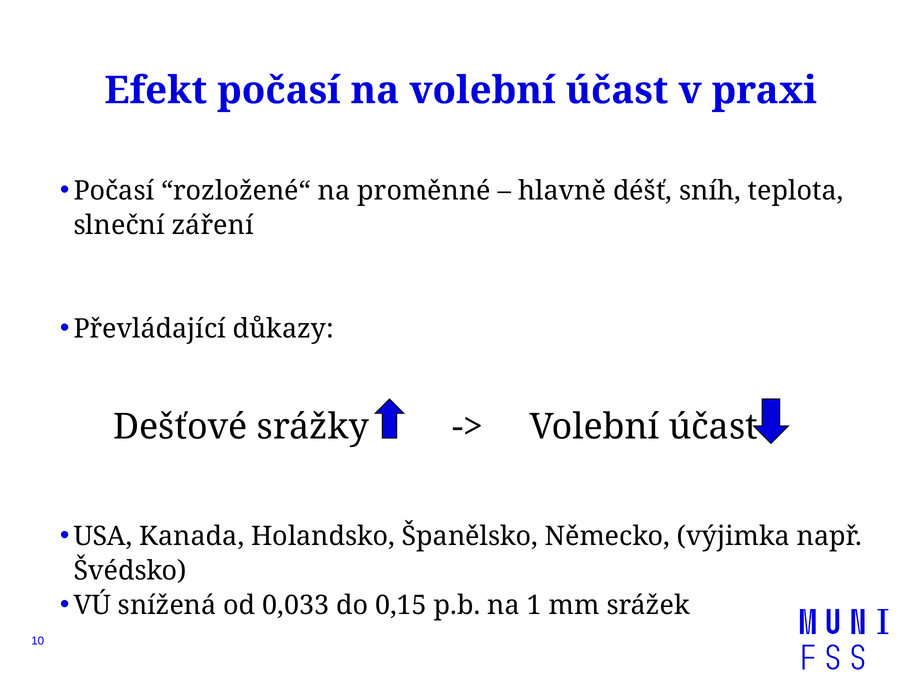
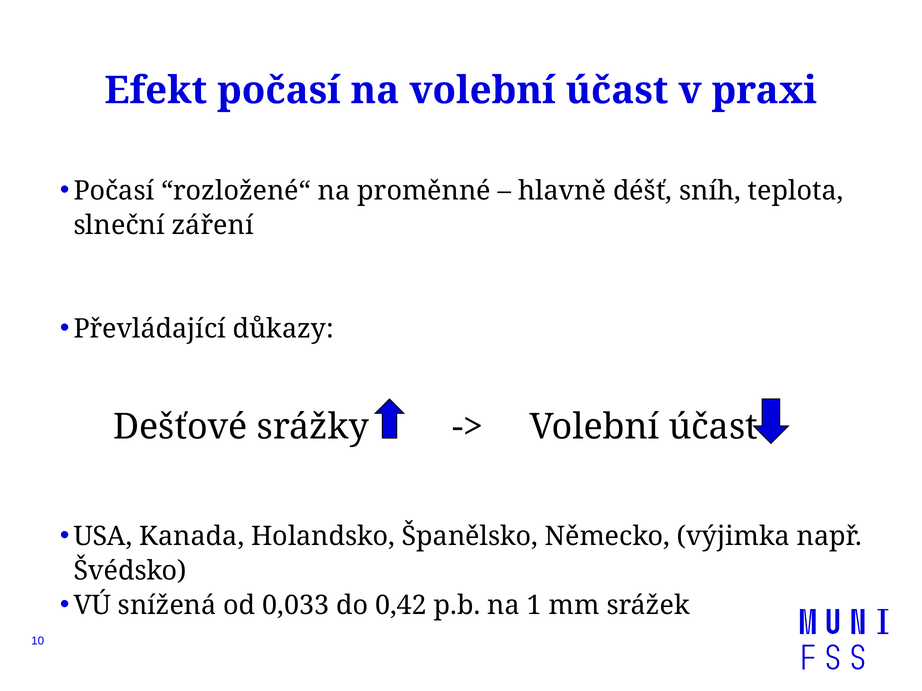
0,15: 0,15 -> 0,42 (401, 606)
